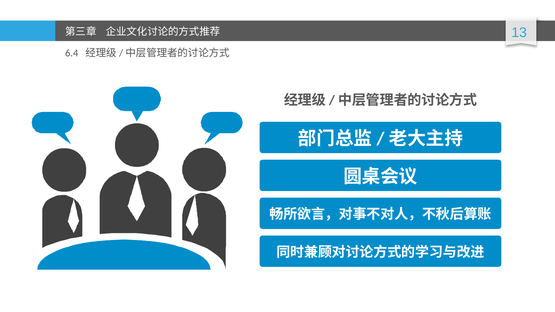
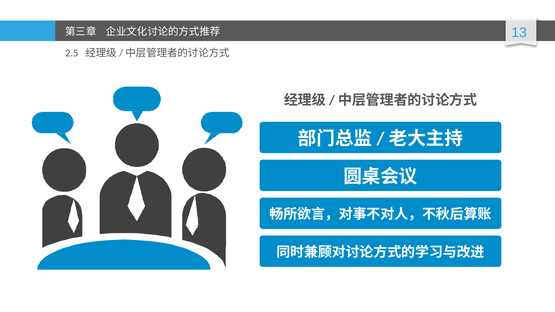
6.4: 6.4 -> 2.5 (72, 53)
